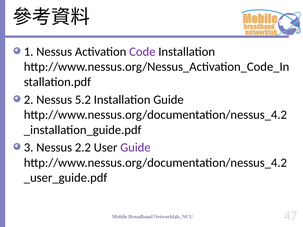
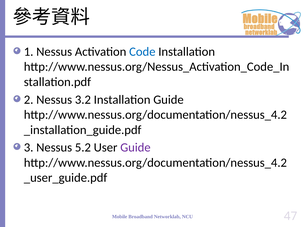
Code colour: purple -> blue (142, 52)
5.2: 5.2 -> 3.2 (83, 100)
2.2: 2.2 -> 5.2 (83, 148)
